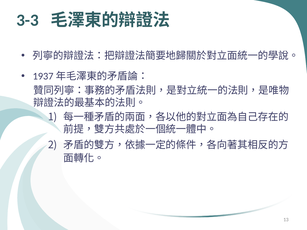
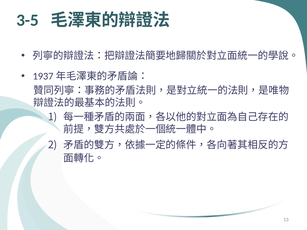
3-3: 3-3 -> 3-5 (28, 20)
